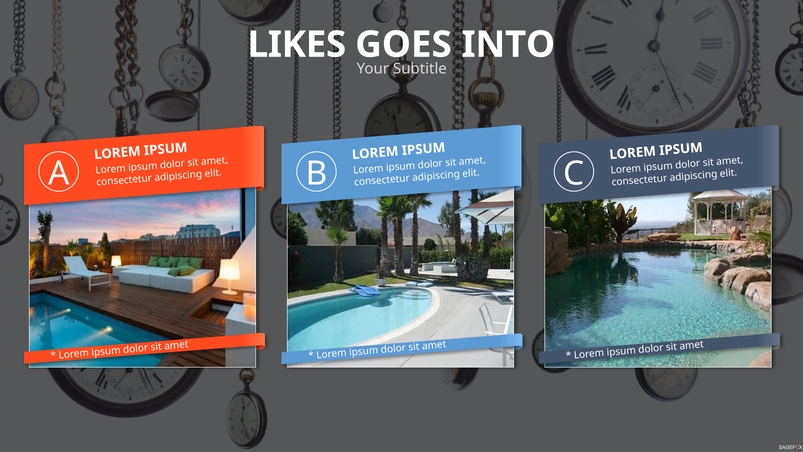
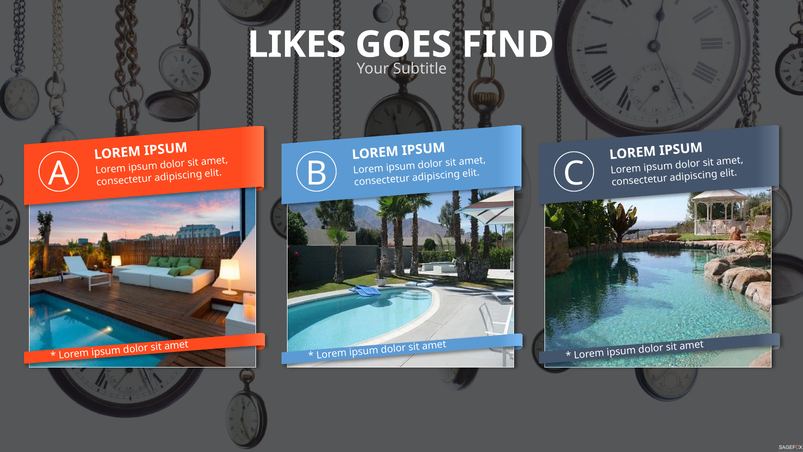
INTO: INTO -> FIND (508, 45)
